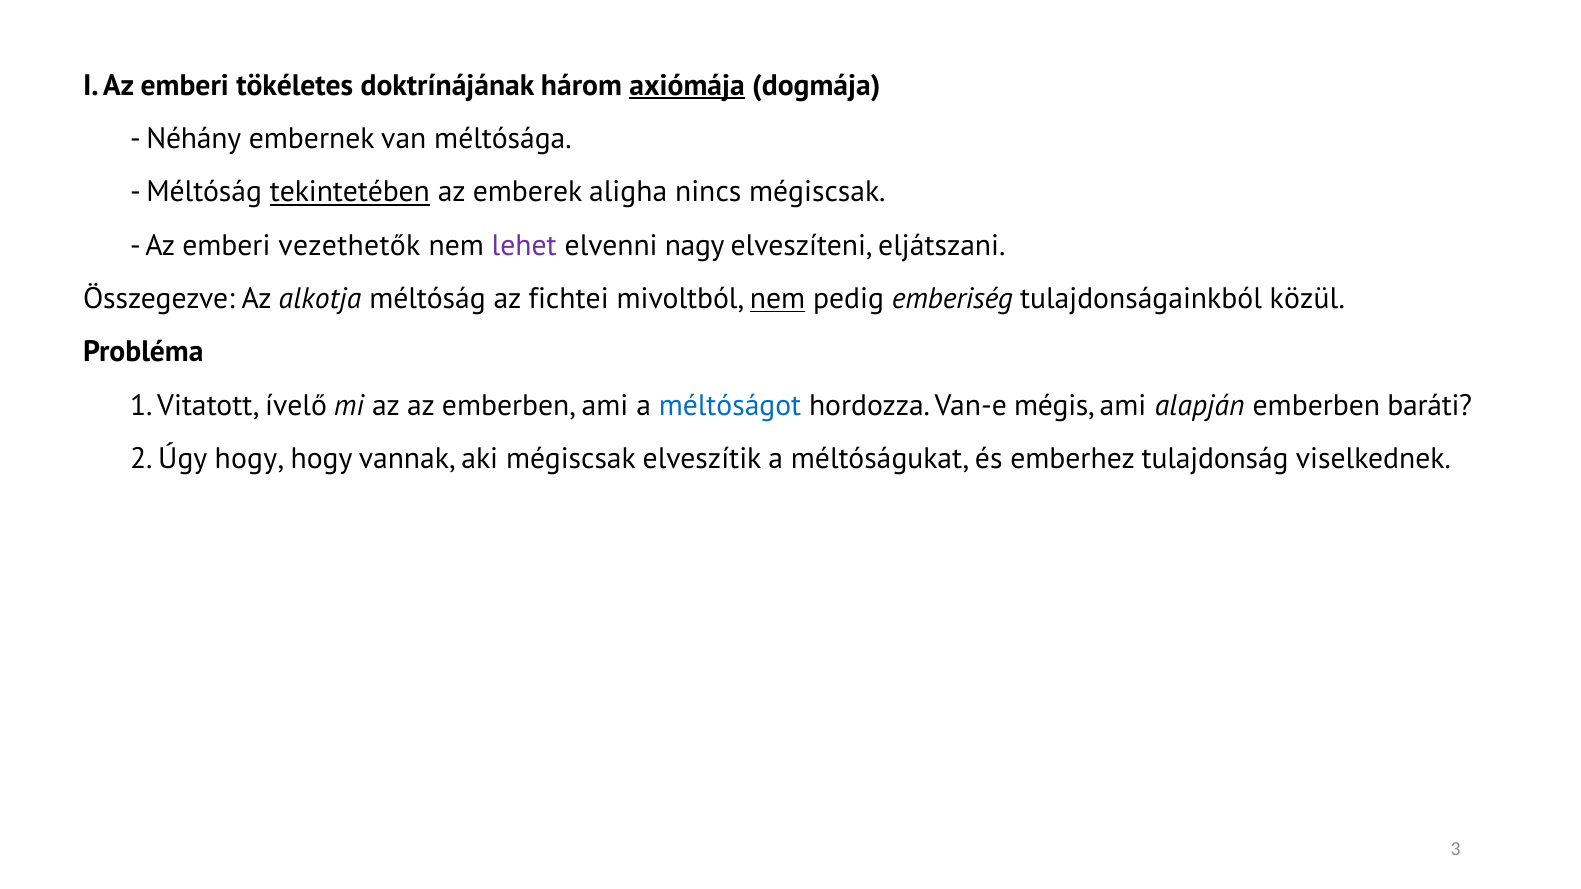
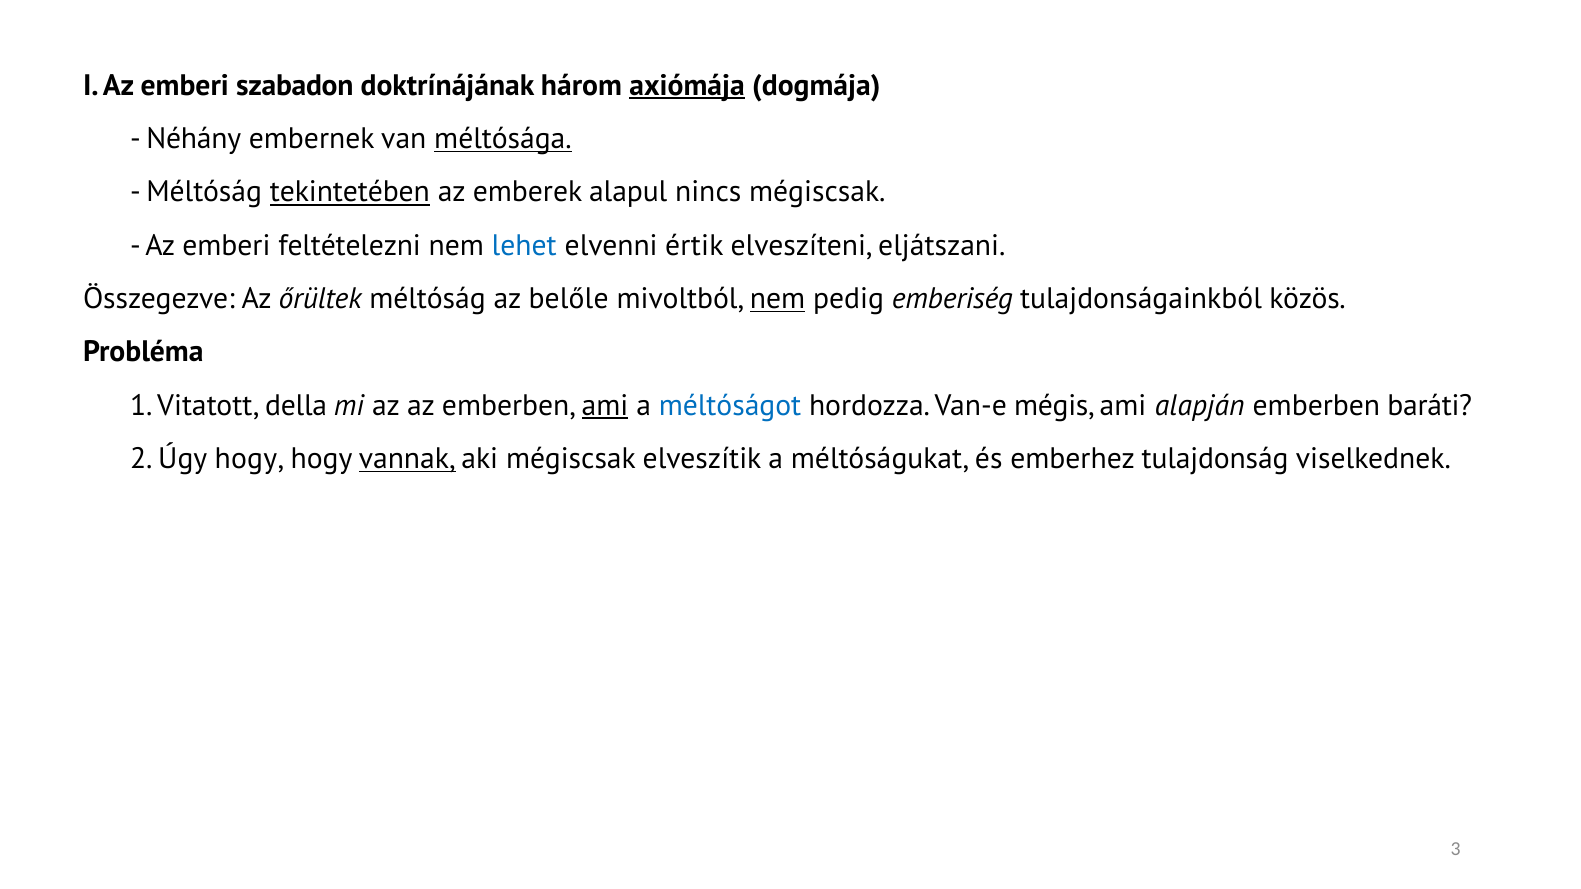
tökéletes: tökéletes -> szabadon (295, 85)
méltósága underline: none -> present (503, 139)
aligha: aligha -> alapul (628, 192)
vezethetők: vezethetők -> feltételezni (350, 245)
lehet colour: purple -> blue (524, 245)
nagy: nagy -> értik (694, 245)
alkotja: alkotja -> őrültek (320, 299)
fichtei: fichtei -> belőle (569, 299)
közül: közül -> közös (1308, 299)
ívelő: ívelő -> della (296, 406)
ami underline: none -> present (605, 406)
vannak underline: none -> present (407, 459)
